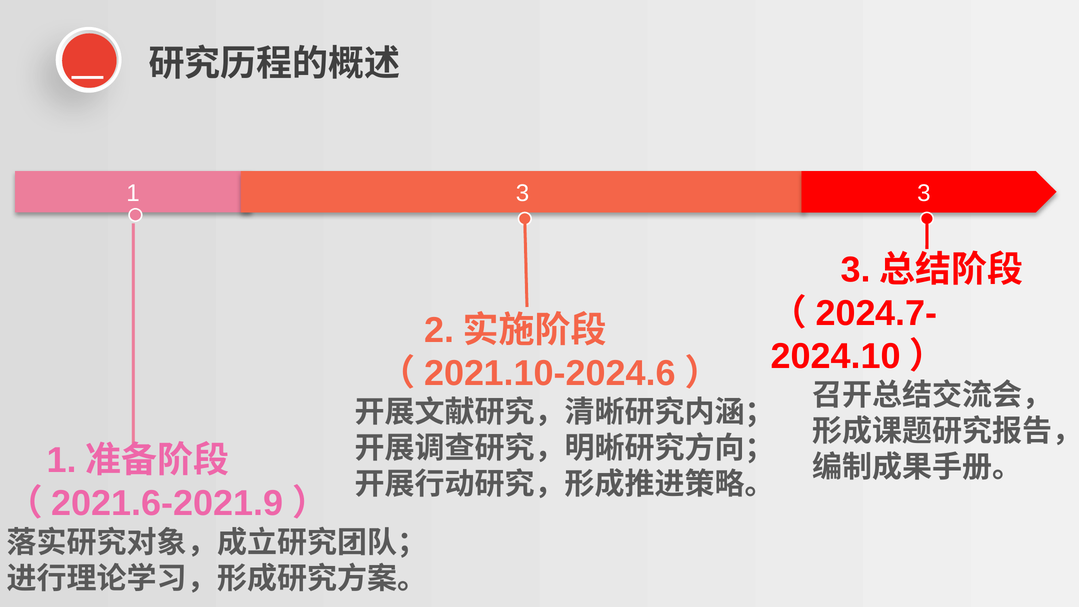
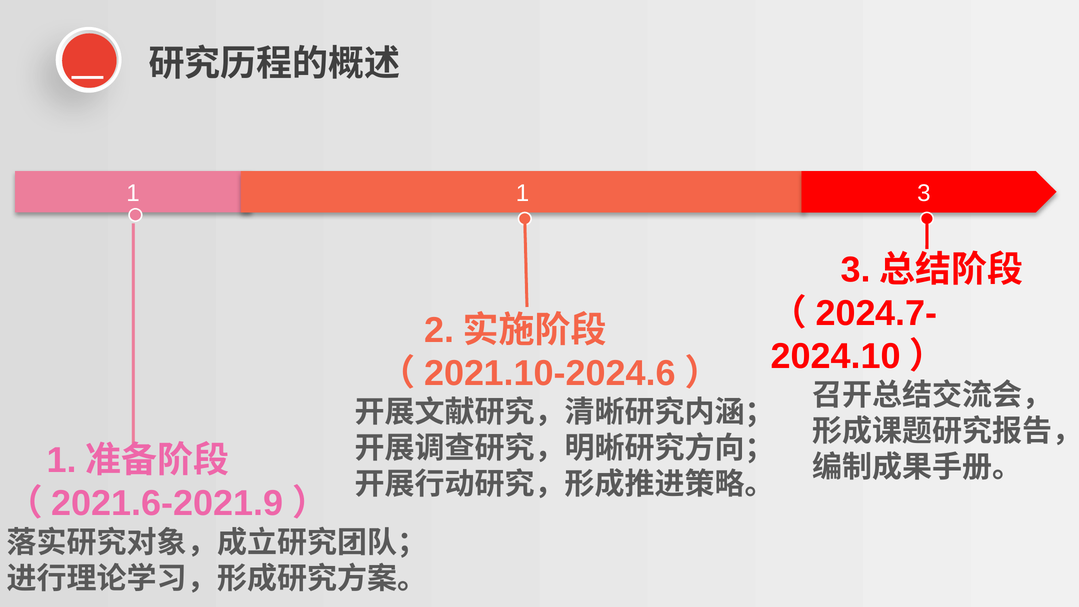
1 3: 3 -> 1 (522, 193)
